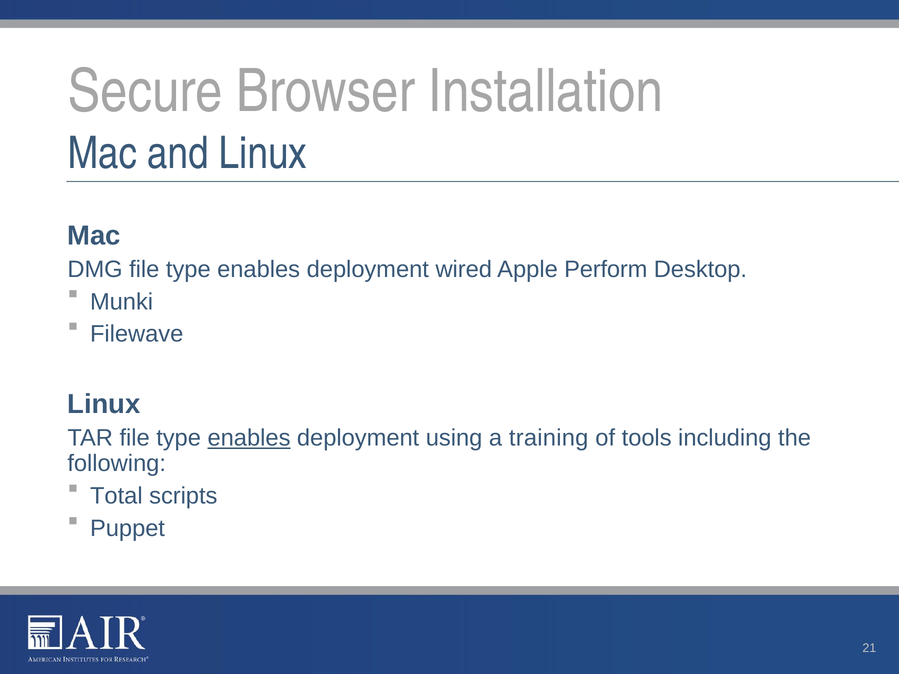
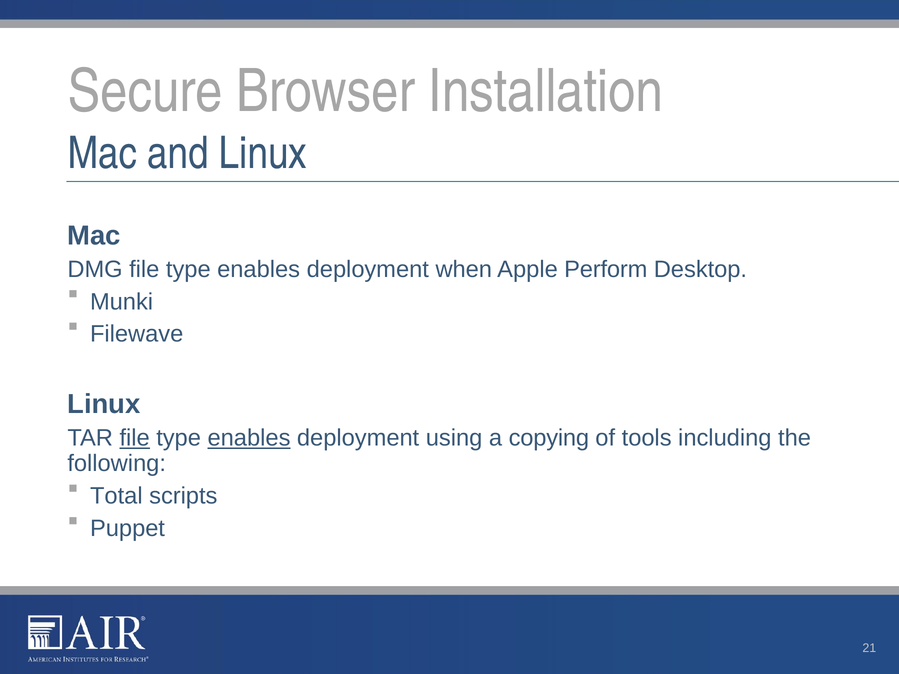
wired: wired -> when (464, 270)
file underline: none -> present (135, 438)
training: training -> copying (549, 438)
